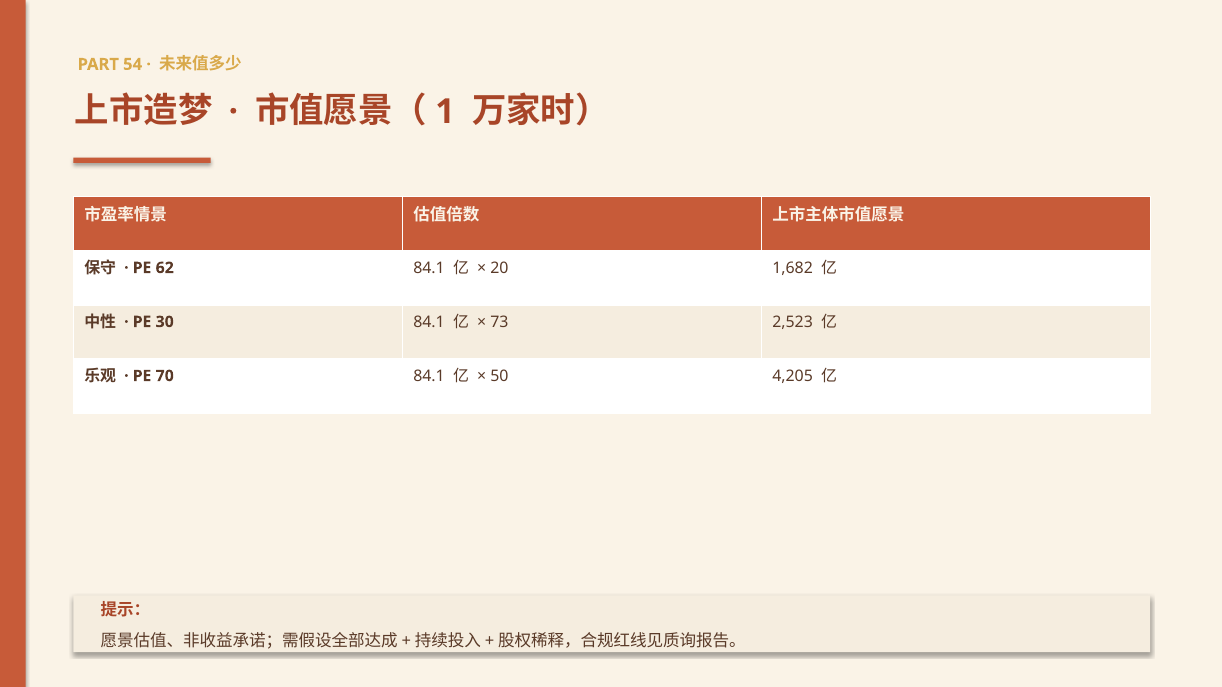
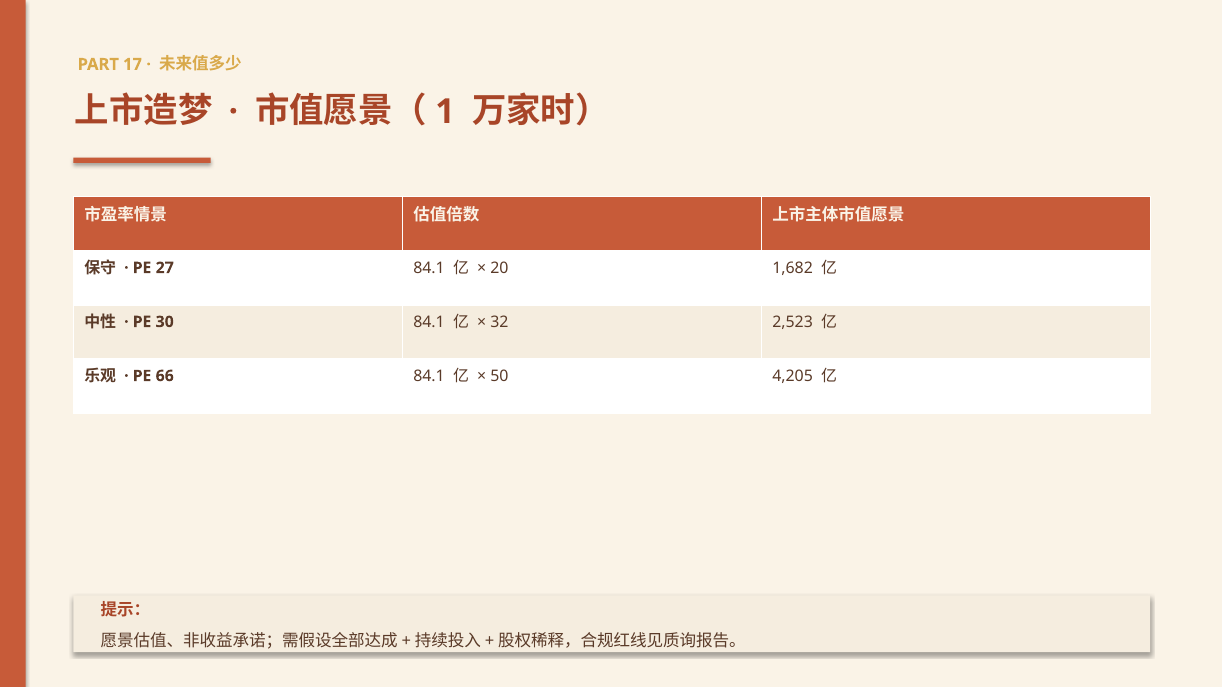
54: 54 -> 17 (133, 64)
62: 62 -> 27 (165, 268)
73: 73 -> 32 (499, 322)
70: 70 -> 66 (165, 376)
